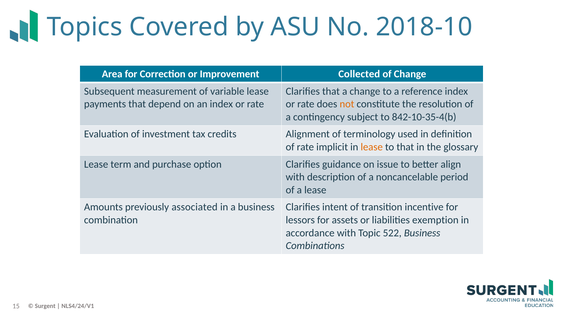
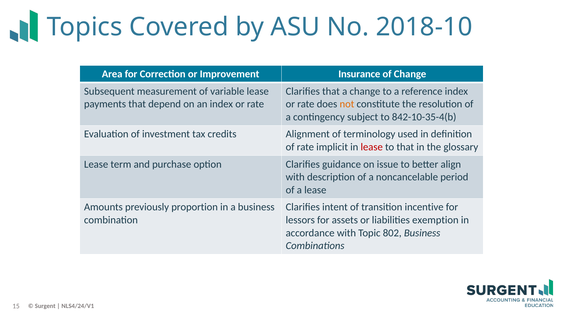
Collected: Collected -> Insurance (359, 74)
lease colour: orange -> red (372, 147)
associated: associated -> proportion (195, 207)
522: 522 -> 802 (392, 233)
